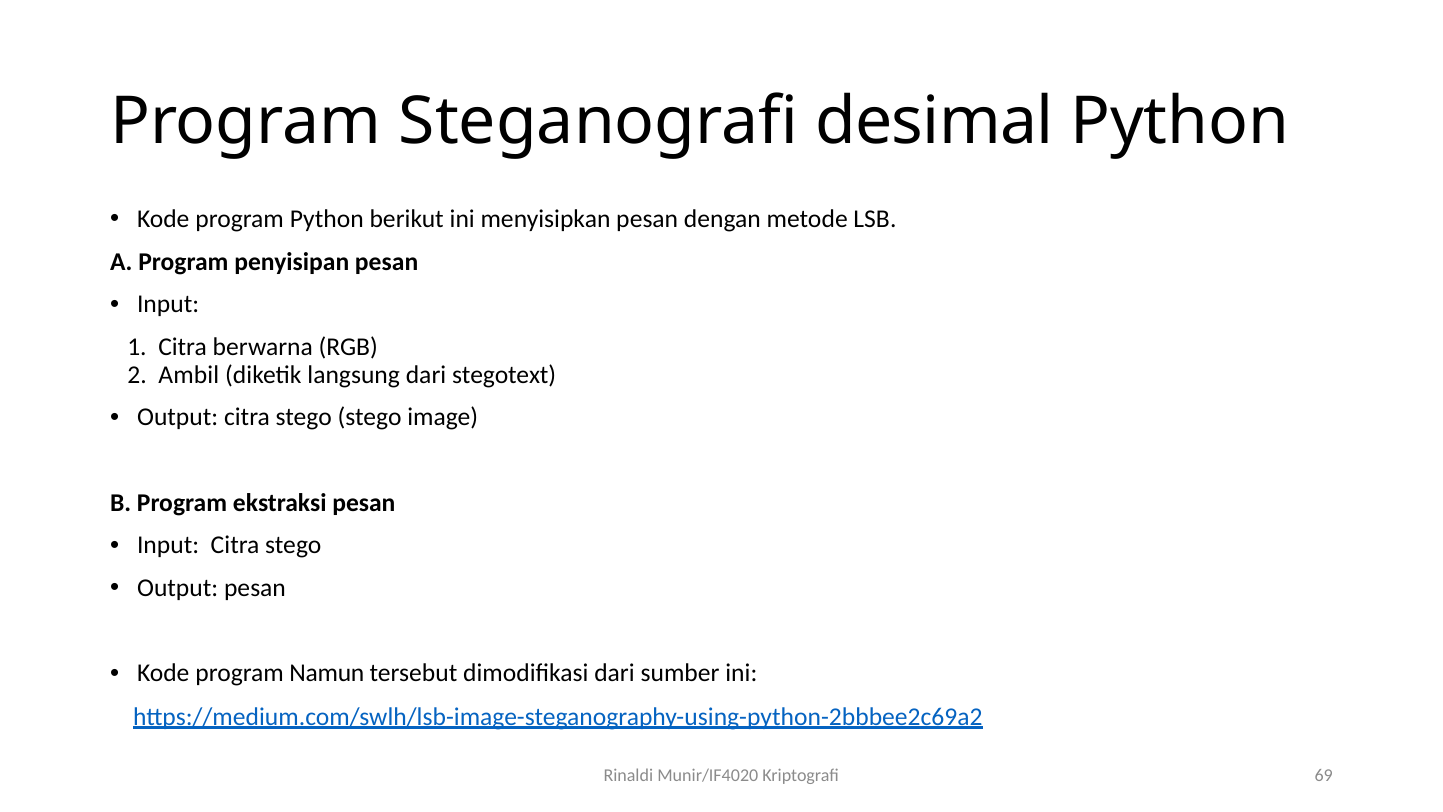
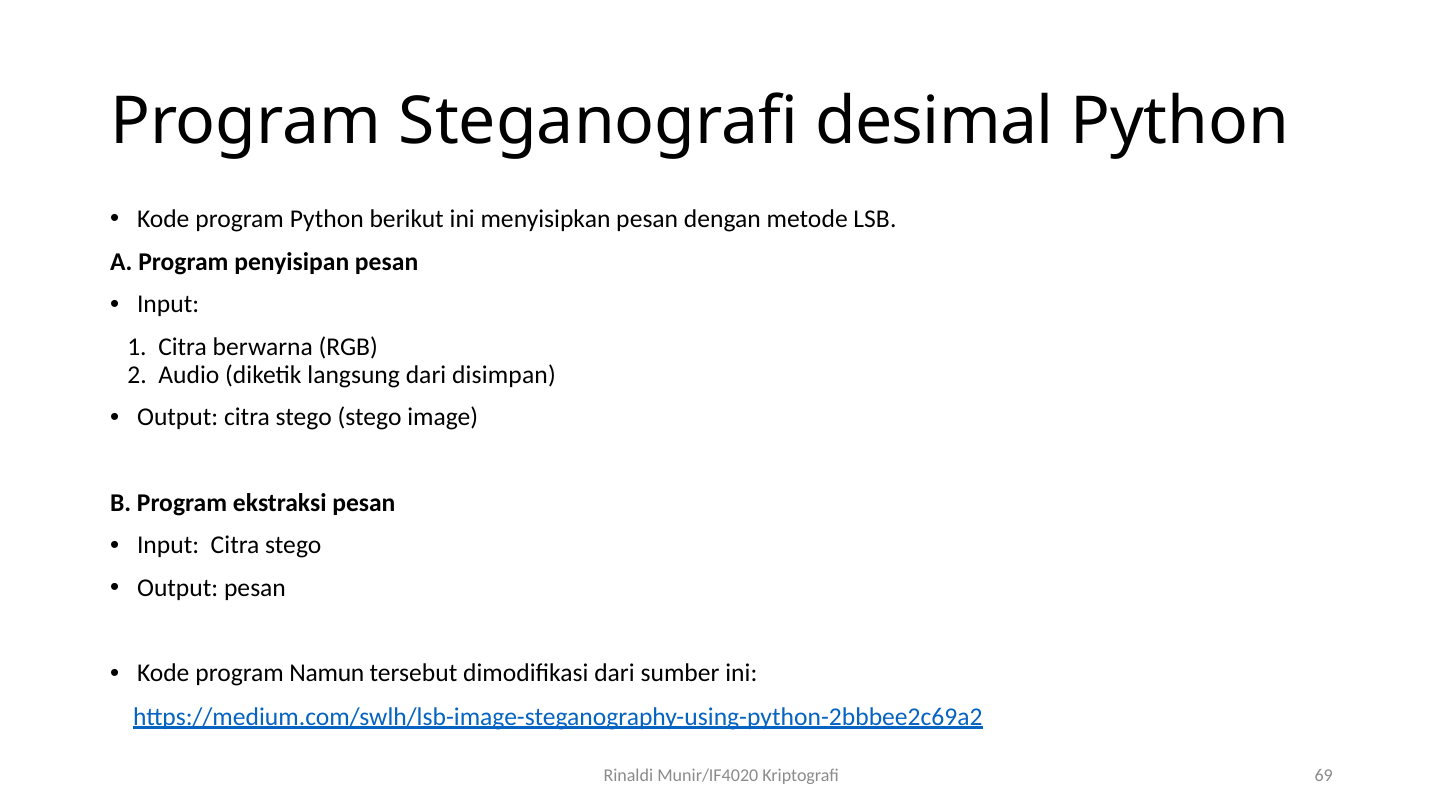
Ambil: Ambil -> Audio (189, 375)
stegotext: stegotext -> disimpan (504, 375)
